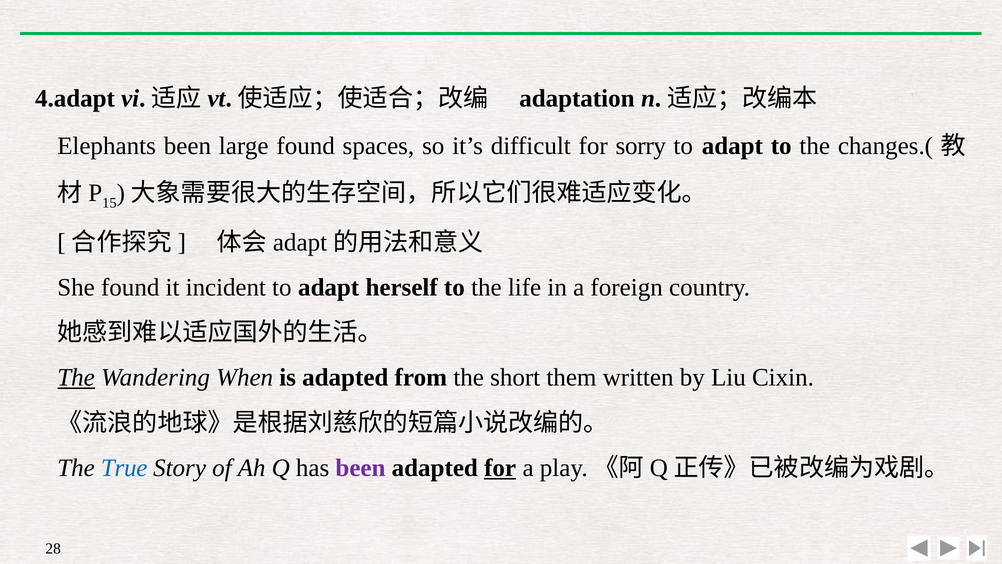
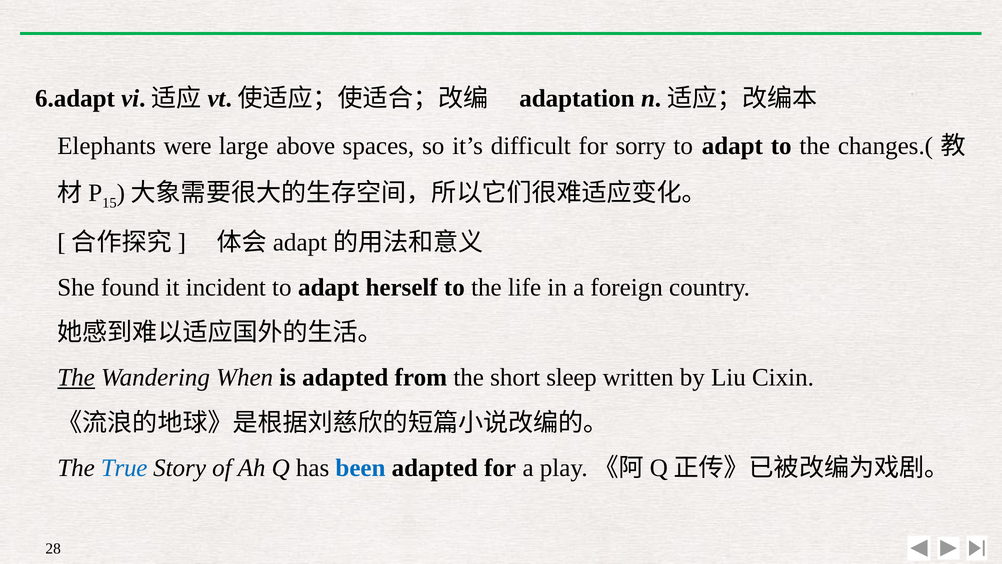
4.adapt: 4.adapt -> 6.adapt (75, 98)
Elephants been: been -> were (188, 146)
large found: found -> above (306, 146)
them: them -> sleep (572, 377)
been colour: purple -> blue (360, 468)
for underline: present -> none (500, 468)
